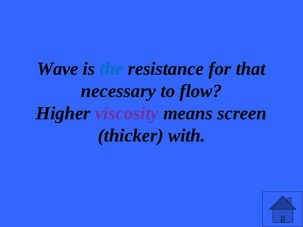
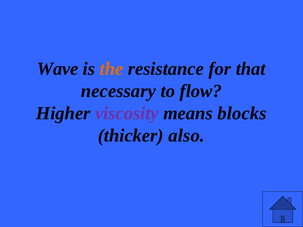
the colour: blue -> orange (111, 69)
screen: screen -> blocks (242, 113)
with: with -> also (187, 136)
